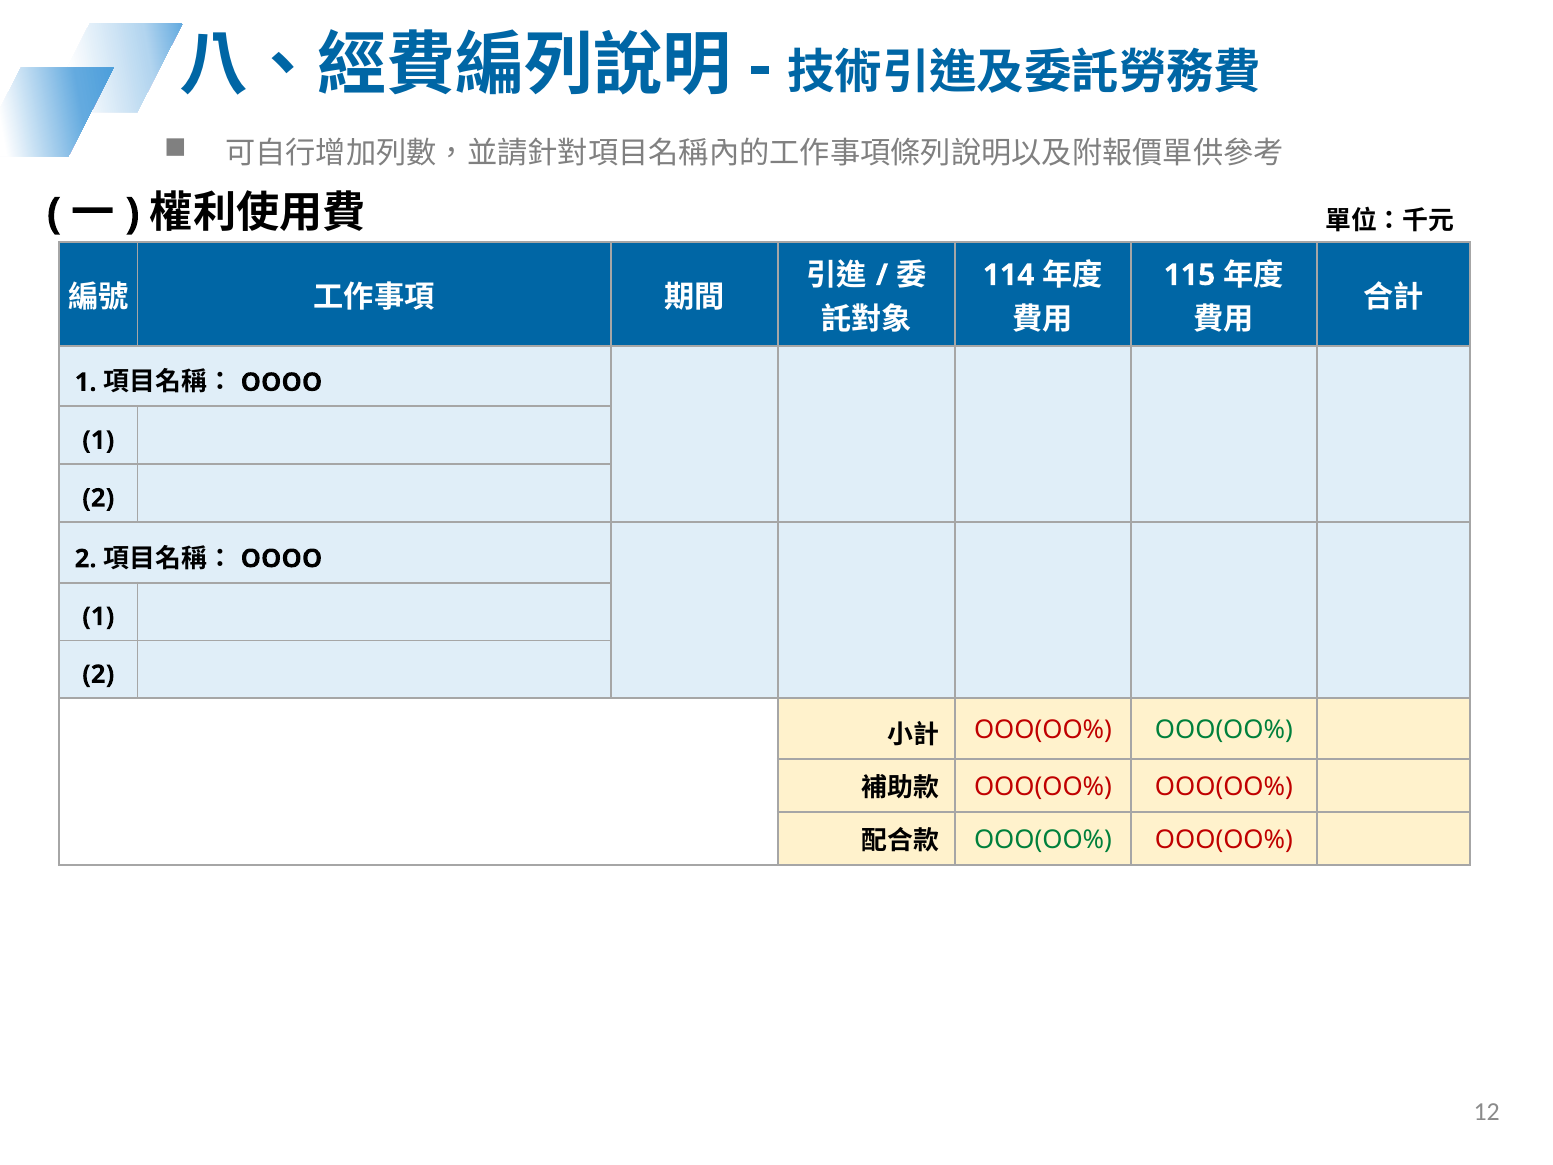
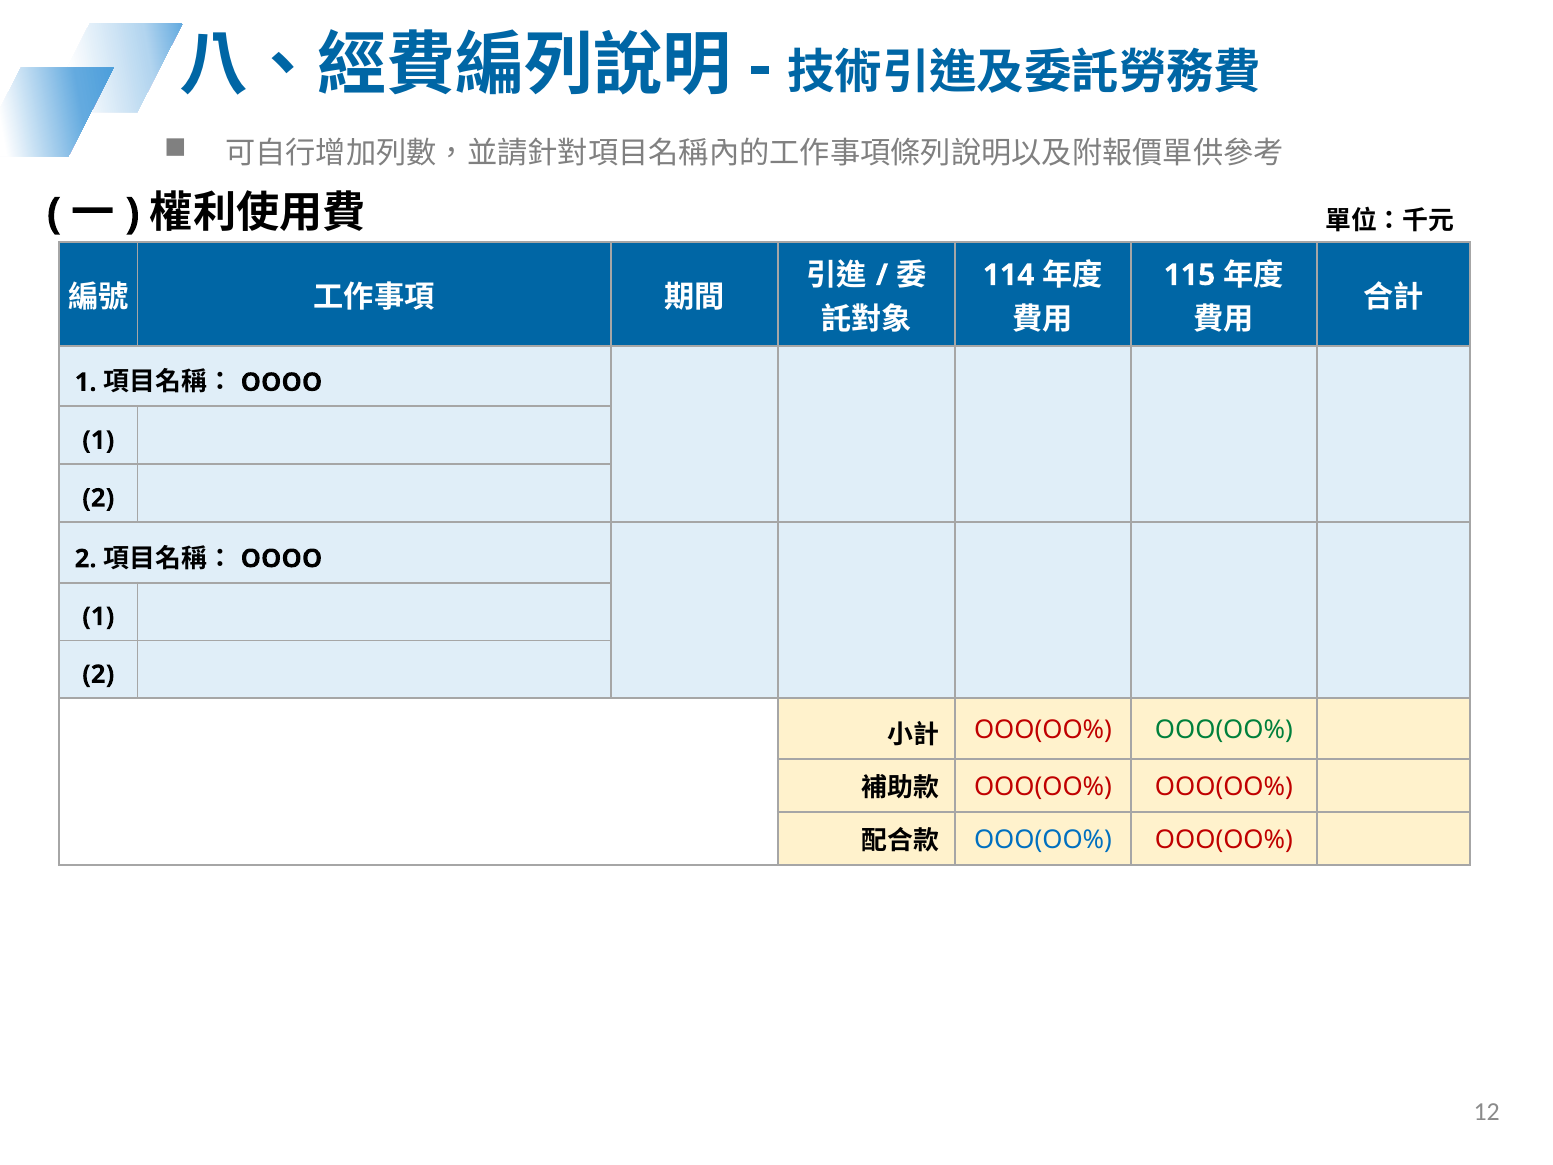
OOO(OO% colour: green -> blue (1043, 840)
